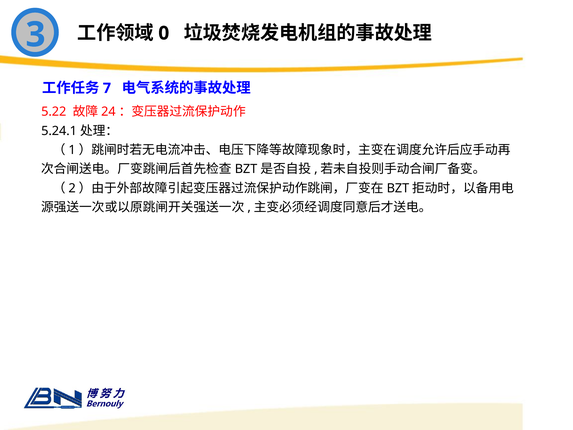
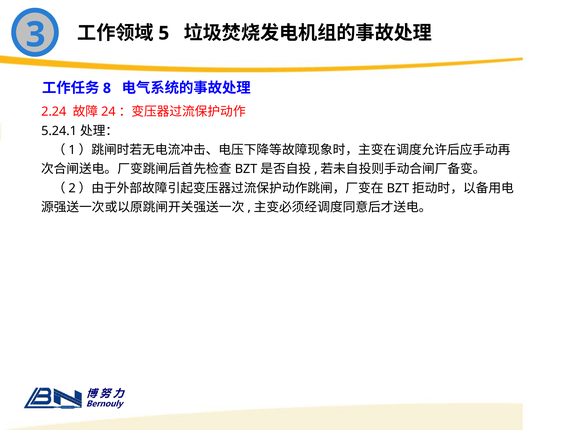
0: 0 -> 5 (164, 33)
7: 7 -> 8 (107, 88)
5.22: 5.22 -> 2.24 (54, 112)
